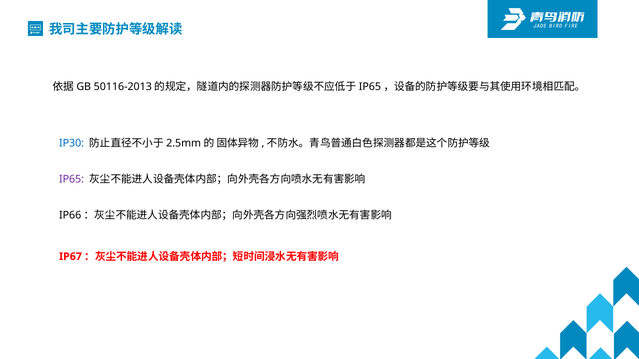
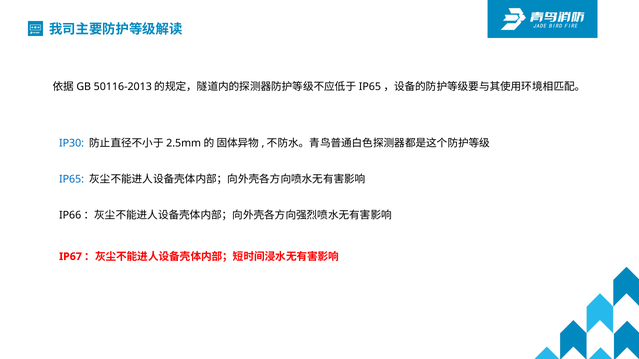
IP65 colour: purple -> blue (72, 179)
